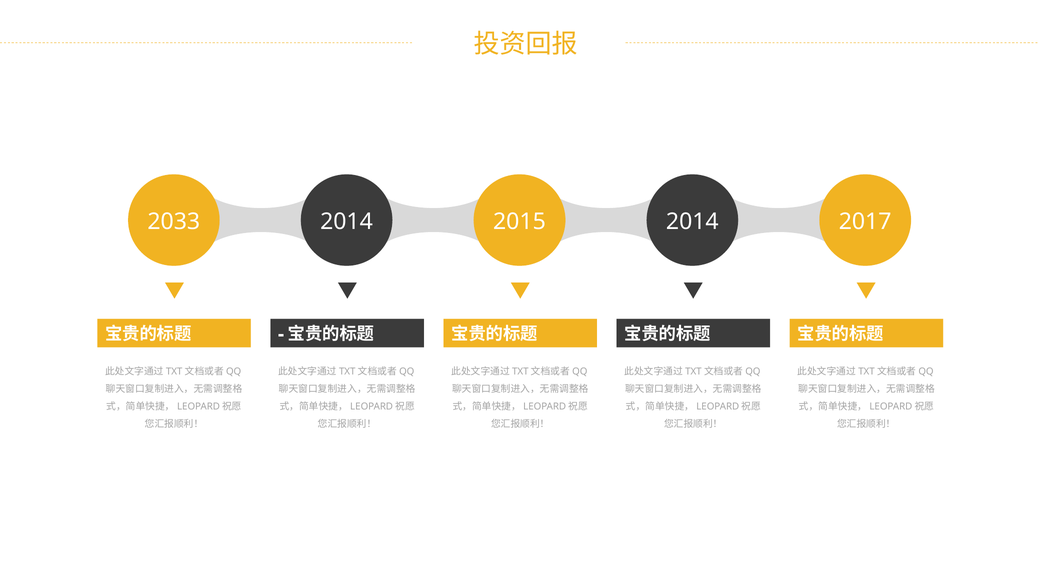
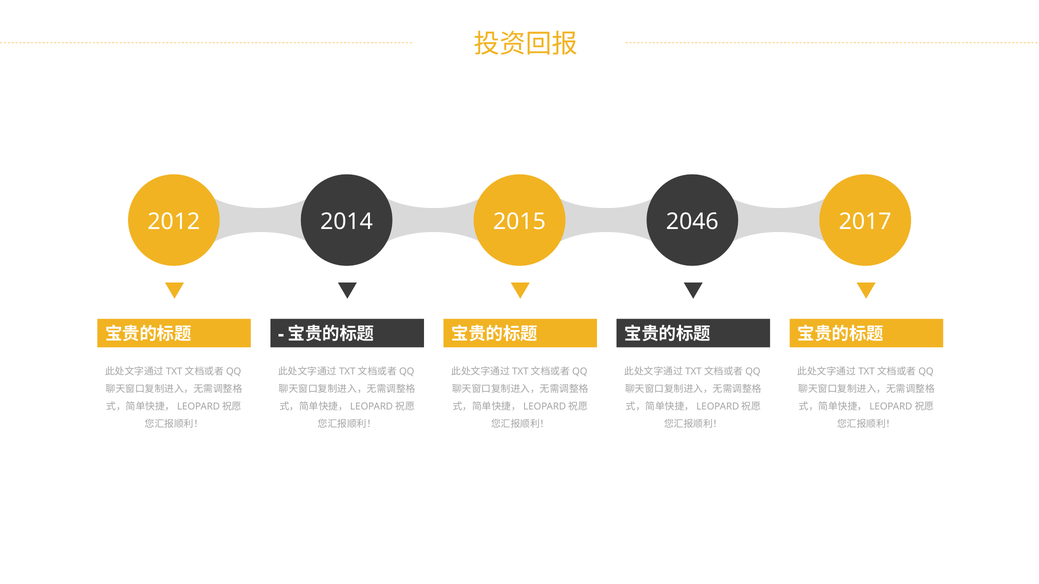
2033: 2033 -> 2012 (174, 222)
2015 2014: 2014 -> 2046 (692, 222)
